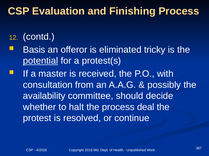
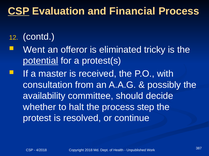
CSP underline: none -> present (19, 11)
Finishing: Finishing -> Financial (132, 11)
Basis: Basis -> Went (34, 50)
deal: deal -> step (146, 107)
